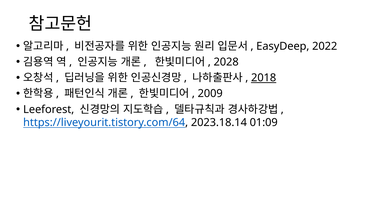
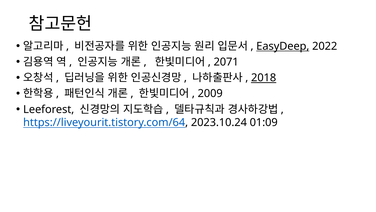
EasyDeep underline: none -> present (283, 46)
2028: 2028 -> 2071 (226, 62)
2023.18.14: 2023.18.14 -> 2023.10.24 (219, 122)
